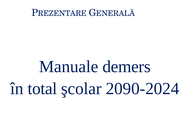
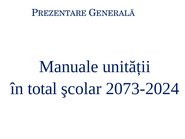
demers: demers -> unității (126, 67)
2090-2024: 2090-2024 -> 2073-2024 (142, 88)
